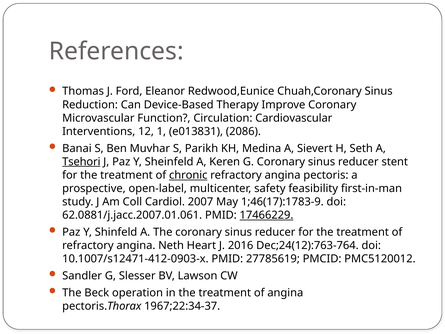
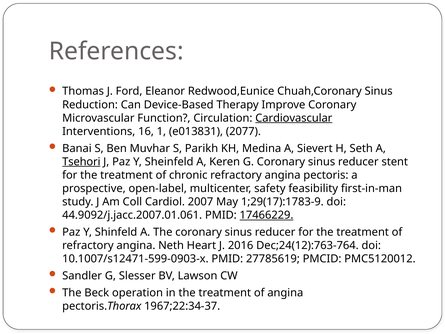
Cardiovascular underline: none -> present (294, 118)
12: 12 -> 16 (146, 131)
2086: 2086 -> 2077 (243, 131)
chronic underline: present -> none (188, 175)
1;46(17):1783-9: 1;46(17):1783-9 -> 1;29(17):1783-9 (282, 202)
62.0881/j.jacc.2007.01.061: 62.0881/j.jacc.2007.01.061 -> 44.9092/j.jacc.2007.01.061 (132, 215)
10.1007/s12471-412-0903-x: 10.1007/s12471-412-0903-x -> 10.1007/s12471-599-0903-x (135, 259)
